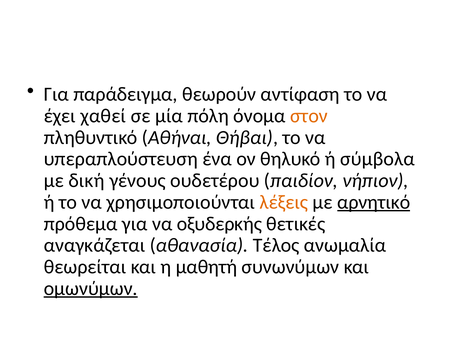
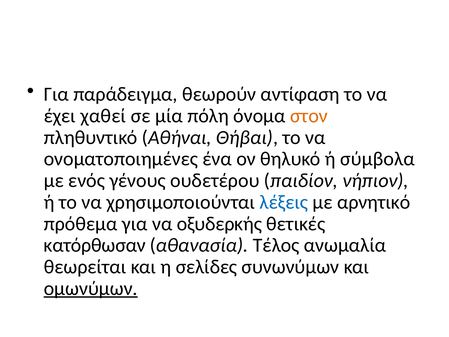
υπεραπλούστευση: υπεραπλούστευση -> ονοματοποιημένες (121, 159)
δική: δική -> ενός (87, 180)
λέξεις colour: orange -> blue (284, 202)
αρνητικό underline: present -> none (374, 202)
αναγκάζεται: αναγκάζεται -> κατόρθωσαν (95, 245)
μαθητή: μαθητή -> σελίδες (206, 267)
